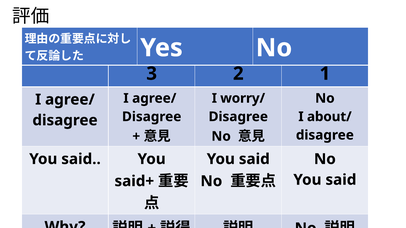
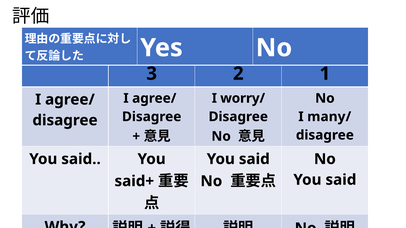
about/: about/ -> many/ (329, 117)
